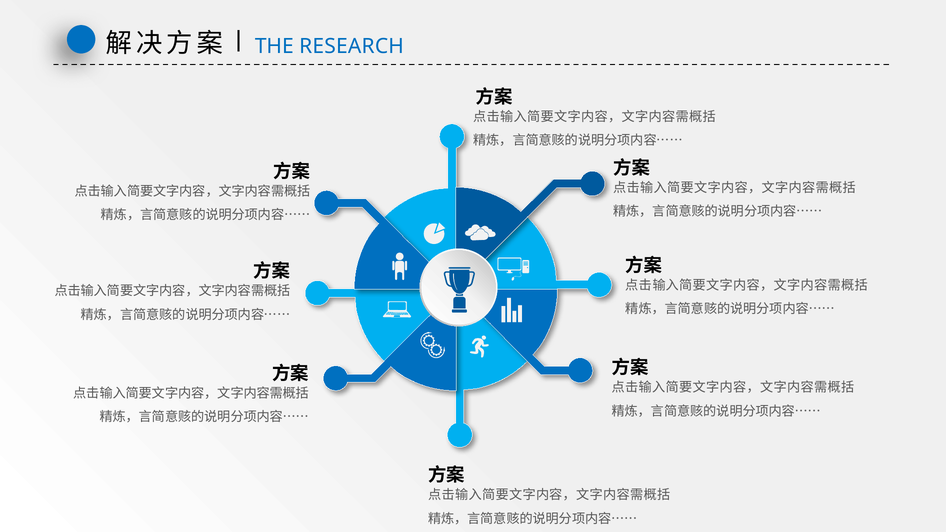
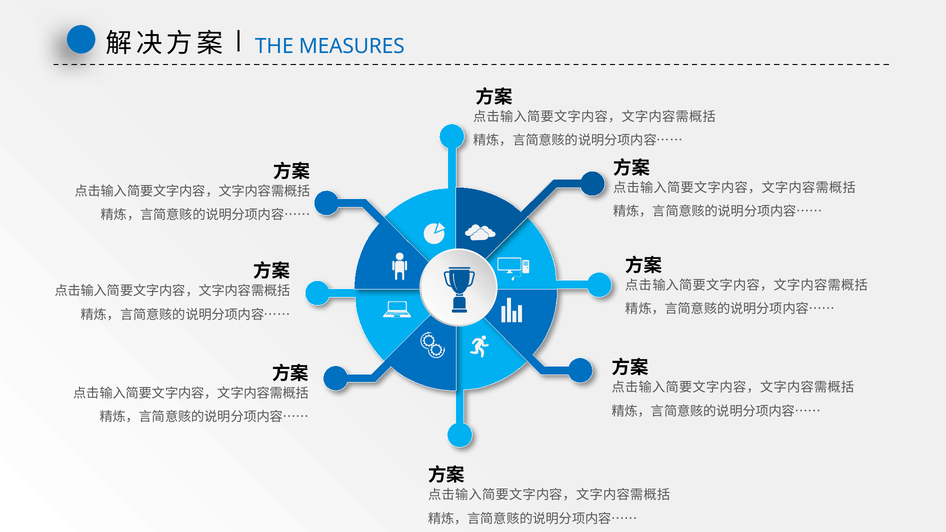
RESEARCH: RESEARCH -> MEASURES (352, 46)
